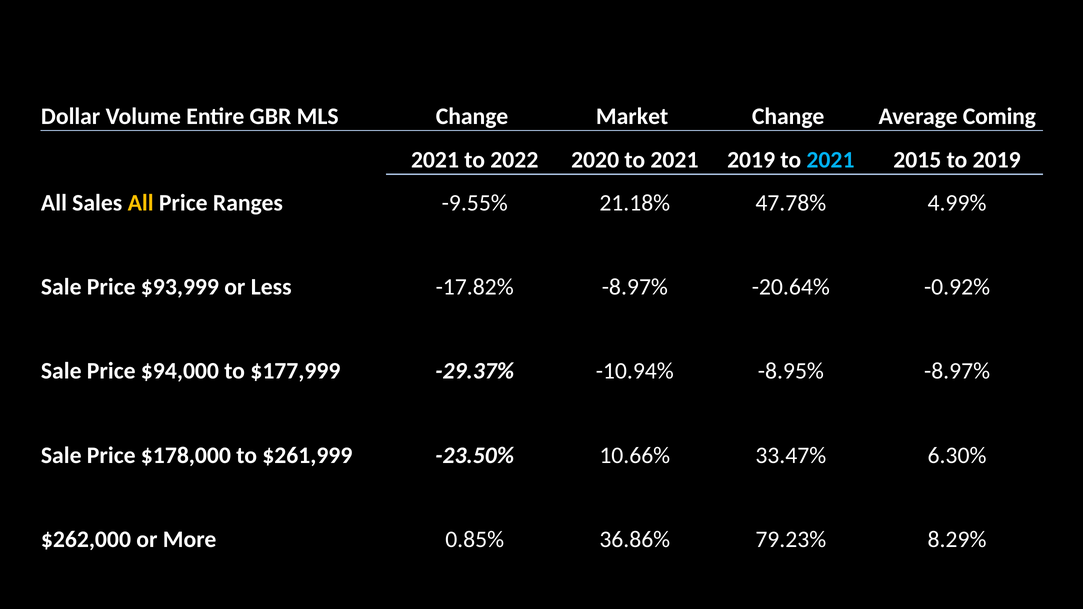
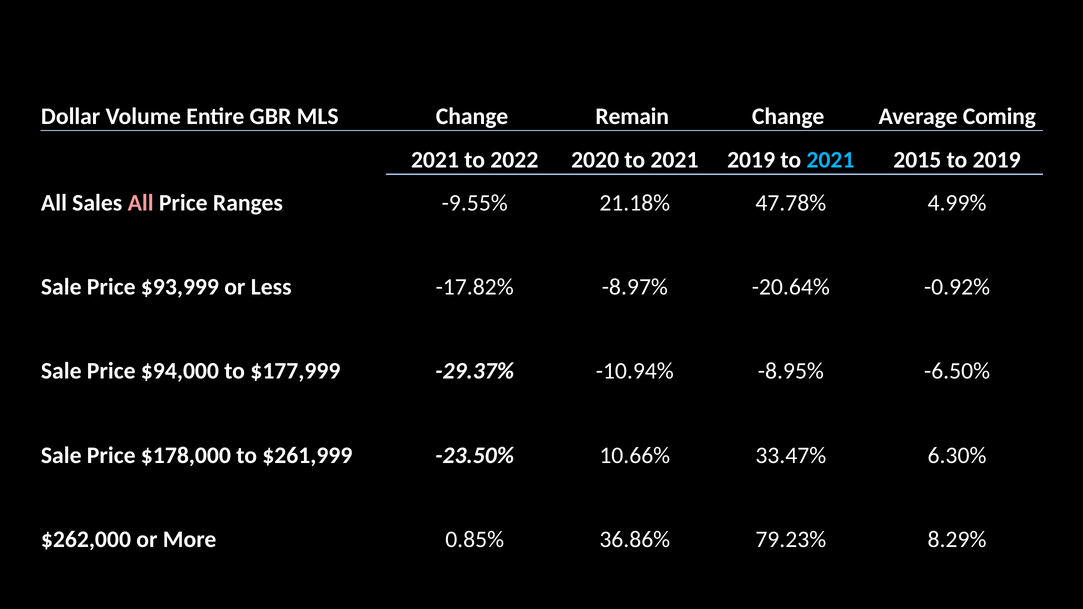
Market: Market -> Remain (632, 116)
All colour: yellow -> pink (141, 203)
-8.95% -8.97%: -8.97% -> -6.50% (957, 371)
